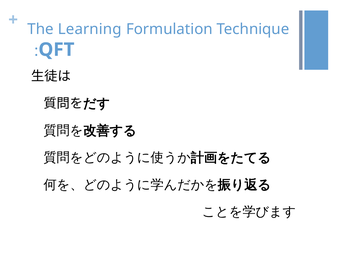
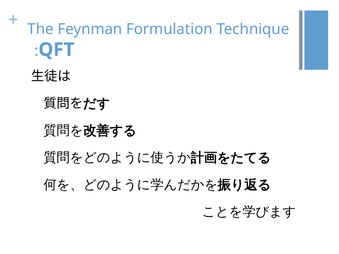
Learning: Learning -> Feynman (90, 29)
